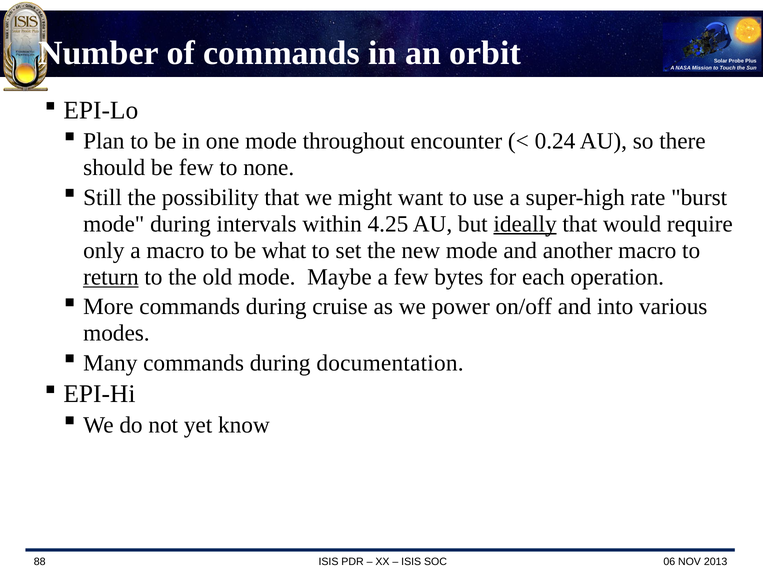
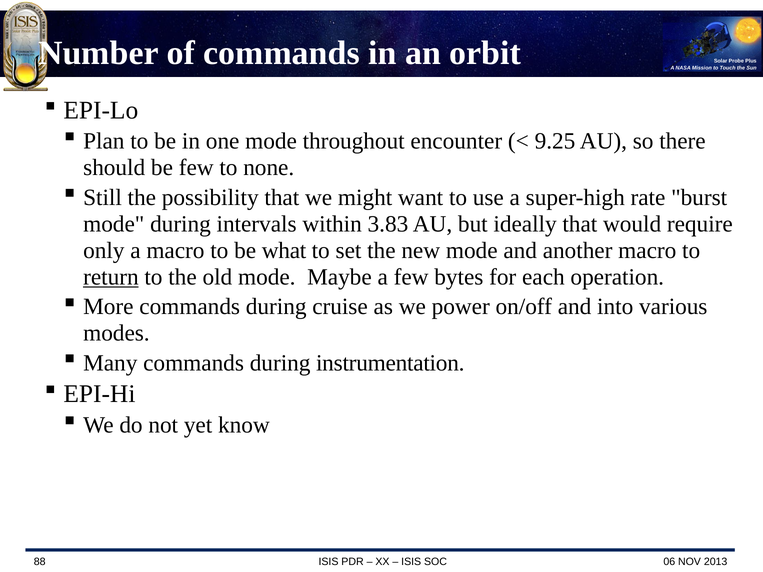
0.24: 0.24 -> 9.25 (555, 141)
4.25: 4.25 -> 3.83 (388, 224)
ideally underline: present -> none (525, 224)
documentation: documentation -> instrumentation (390, 363)
